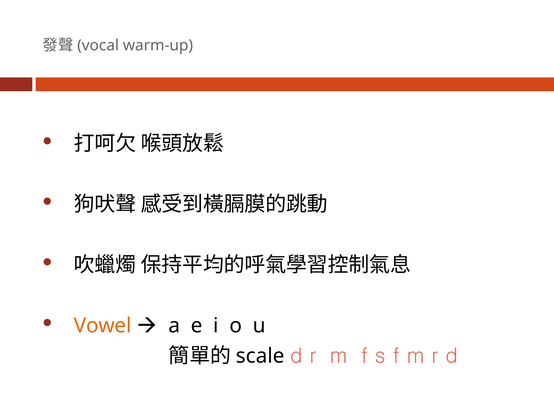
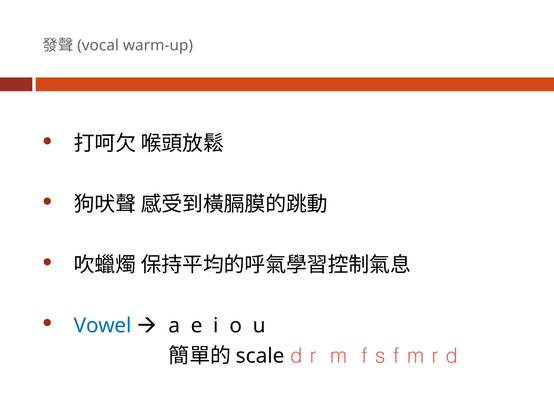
Vowel colour: orange -> blue (103, 326)
